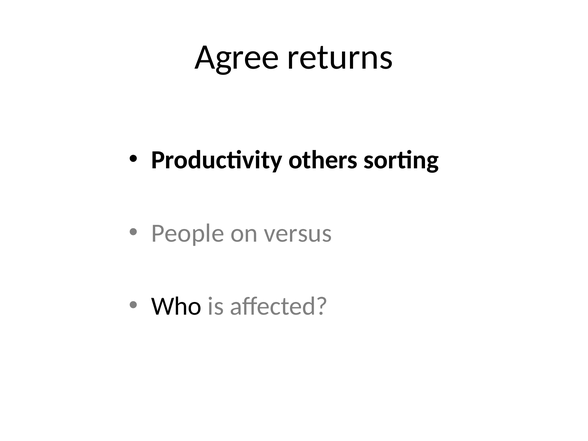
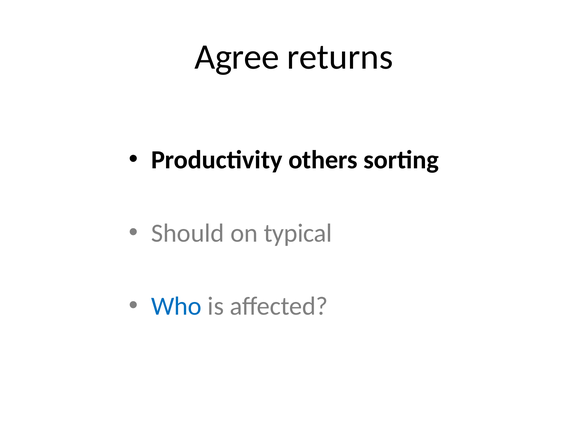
People: People -> Should (188, 233)
versus: versus -> typical (298, 233)
Who colour: black -> blue (176, 306)
